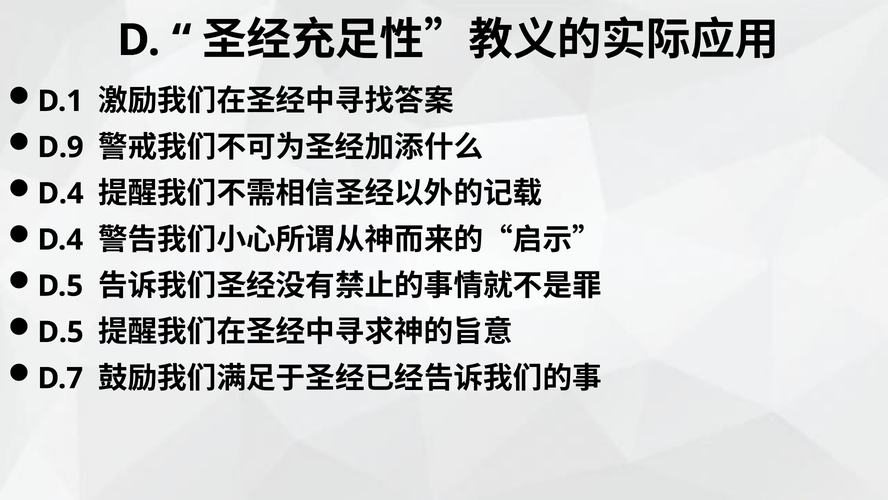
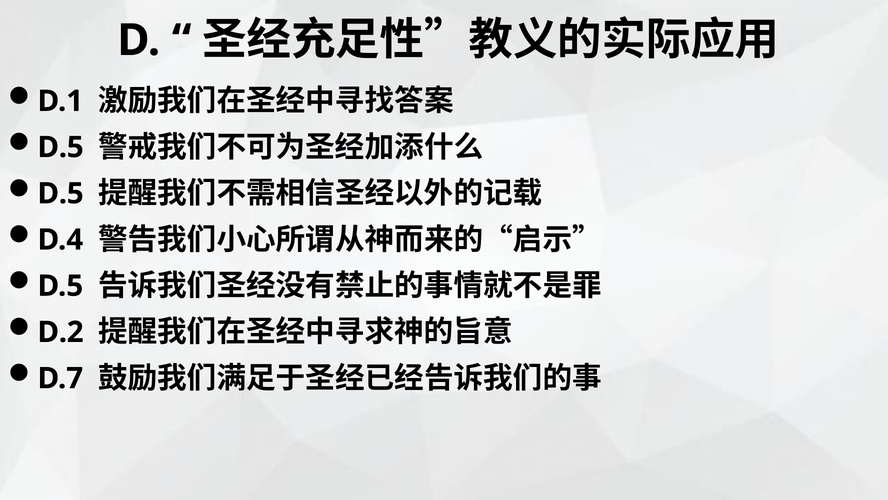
D.9: D.9 -> D.5 (61, 147)
D.4: D.4 -> D.5 (61, 193)
D.5: D.5 -> D.2 (61, 332)
